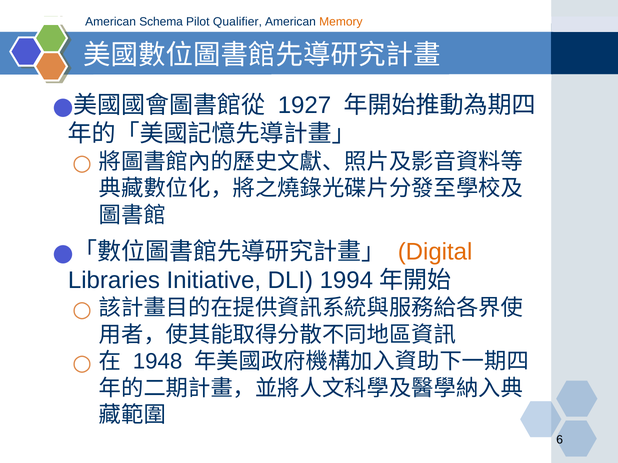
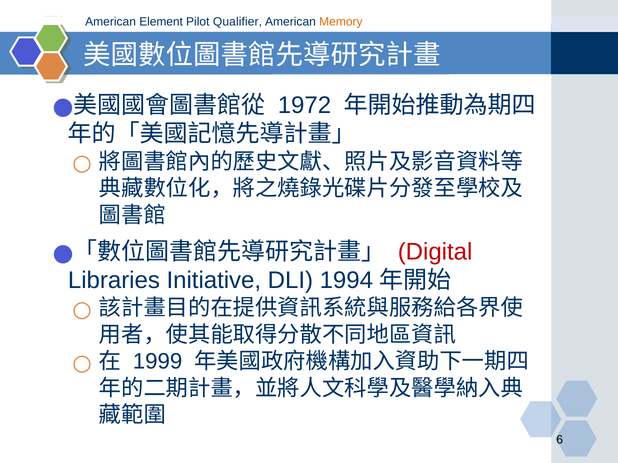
Schema: Schema -> Element (161, 22)
1927: 1927 -> 1972 (304, 105)
Digital colour: orange -> red (435, 252)
1948: 1948 -> 1999 (158, 362)
